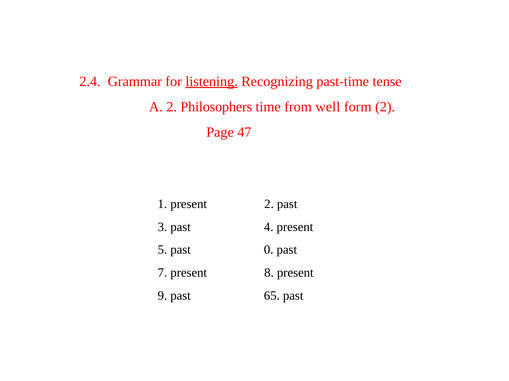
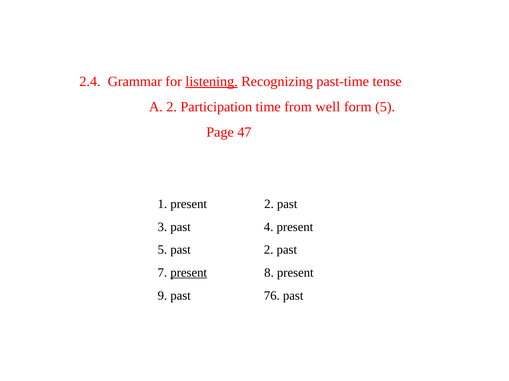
Philosophers: Philosophers -> Participation (216, 107)
form 2: 2 -> 5 (385, 107)
past 0: 0 -> 2 (269, 250)
present underline: none -> present (189, 273)
65: 65 -> 76 (272, 296)
